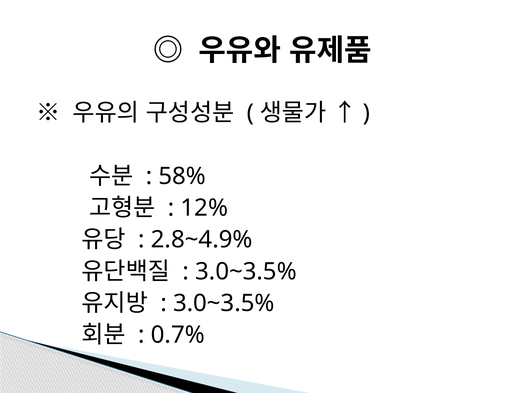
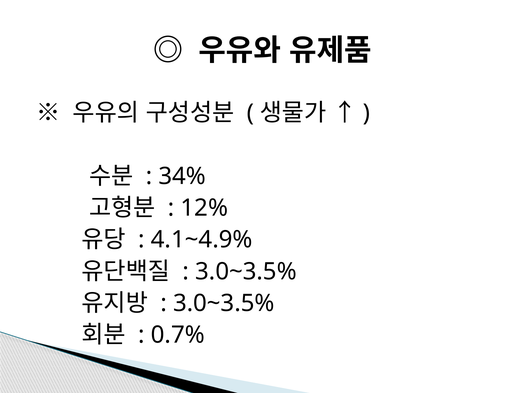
58%: 58% -> 34% (182, 177)
2.8~4.9%: 2.8~4.9% -> 4.1~4.9% (202, 240)
